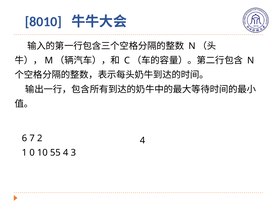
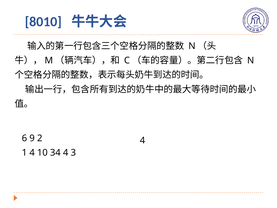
7: 7 -> 9 (32, 138)
1 0: 0 -> 4 (32, 153)
55: 55 -> 34 (55, 153)
